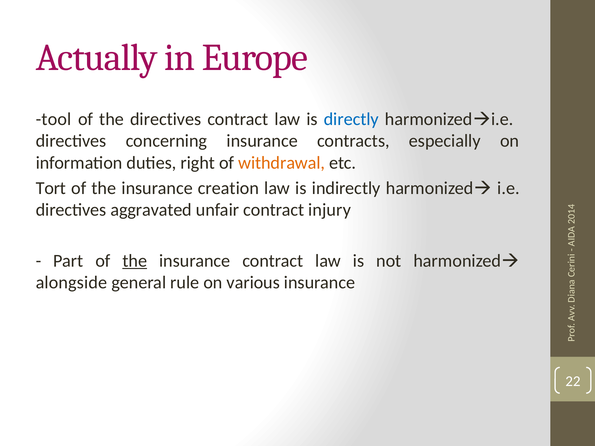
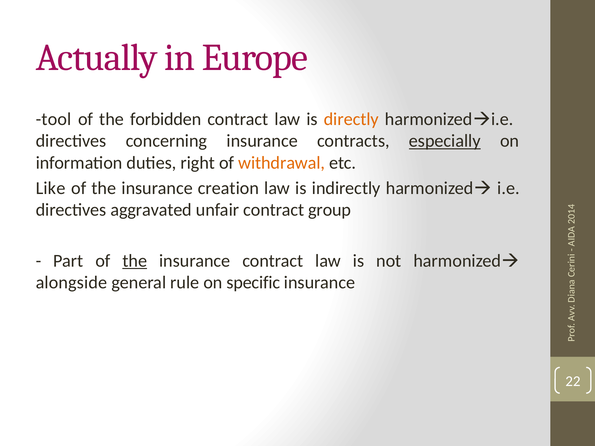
the directives: directives -> forbidden (166, 119)
directly colour: blue -> orange (351, 119)
especially underline: none -> present (445, 141)
Tort: Tort -> Like (51, 188)
injury: injury -> group (330, 210)
various: various -> specific (253, 283)
